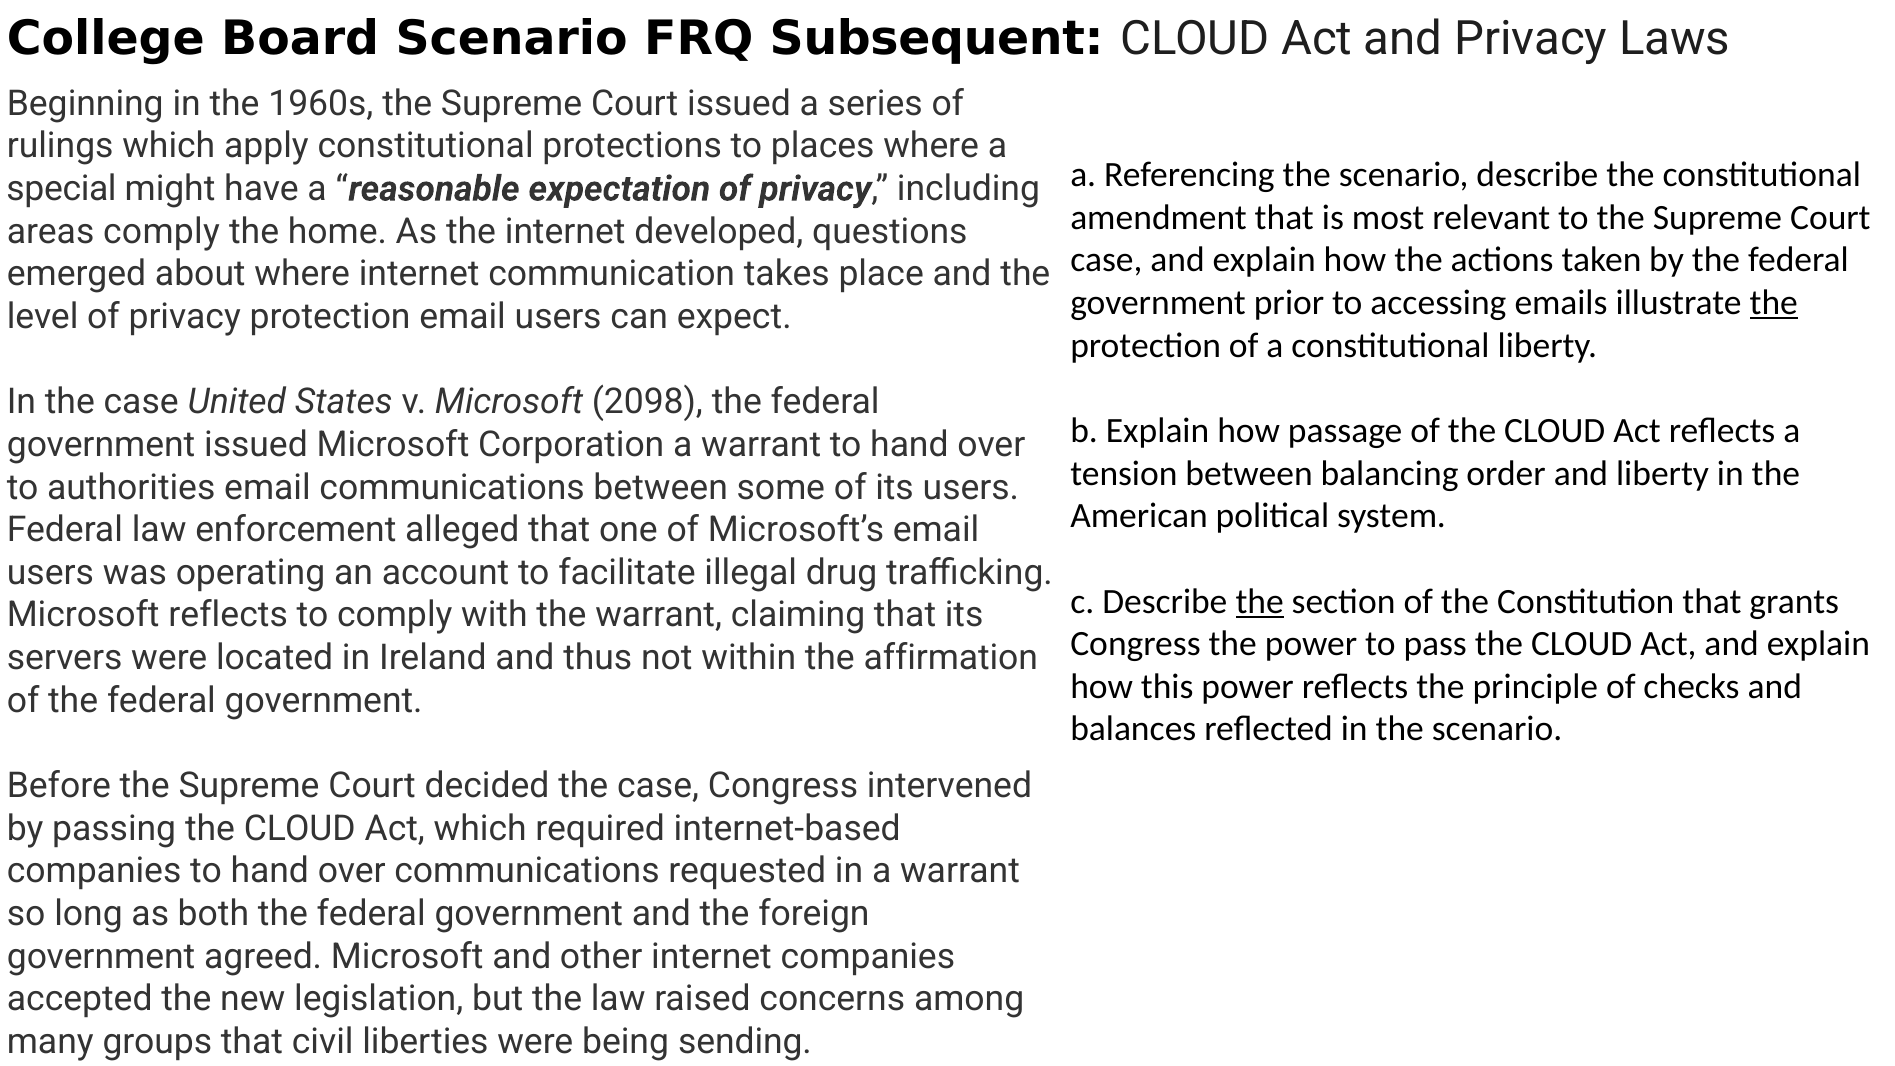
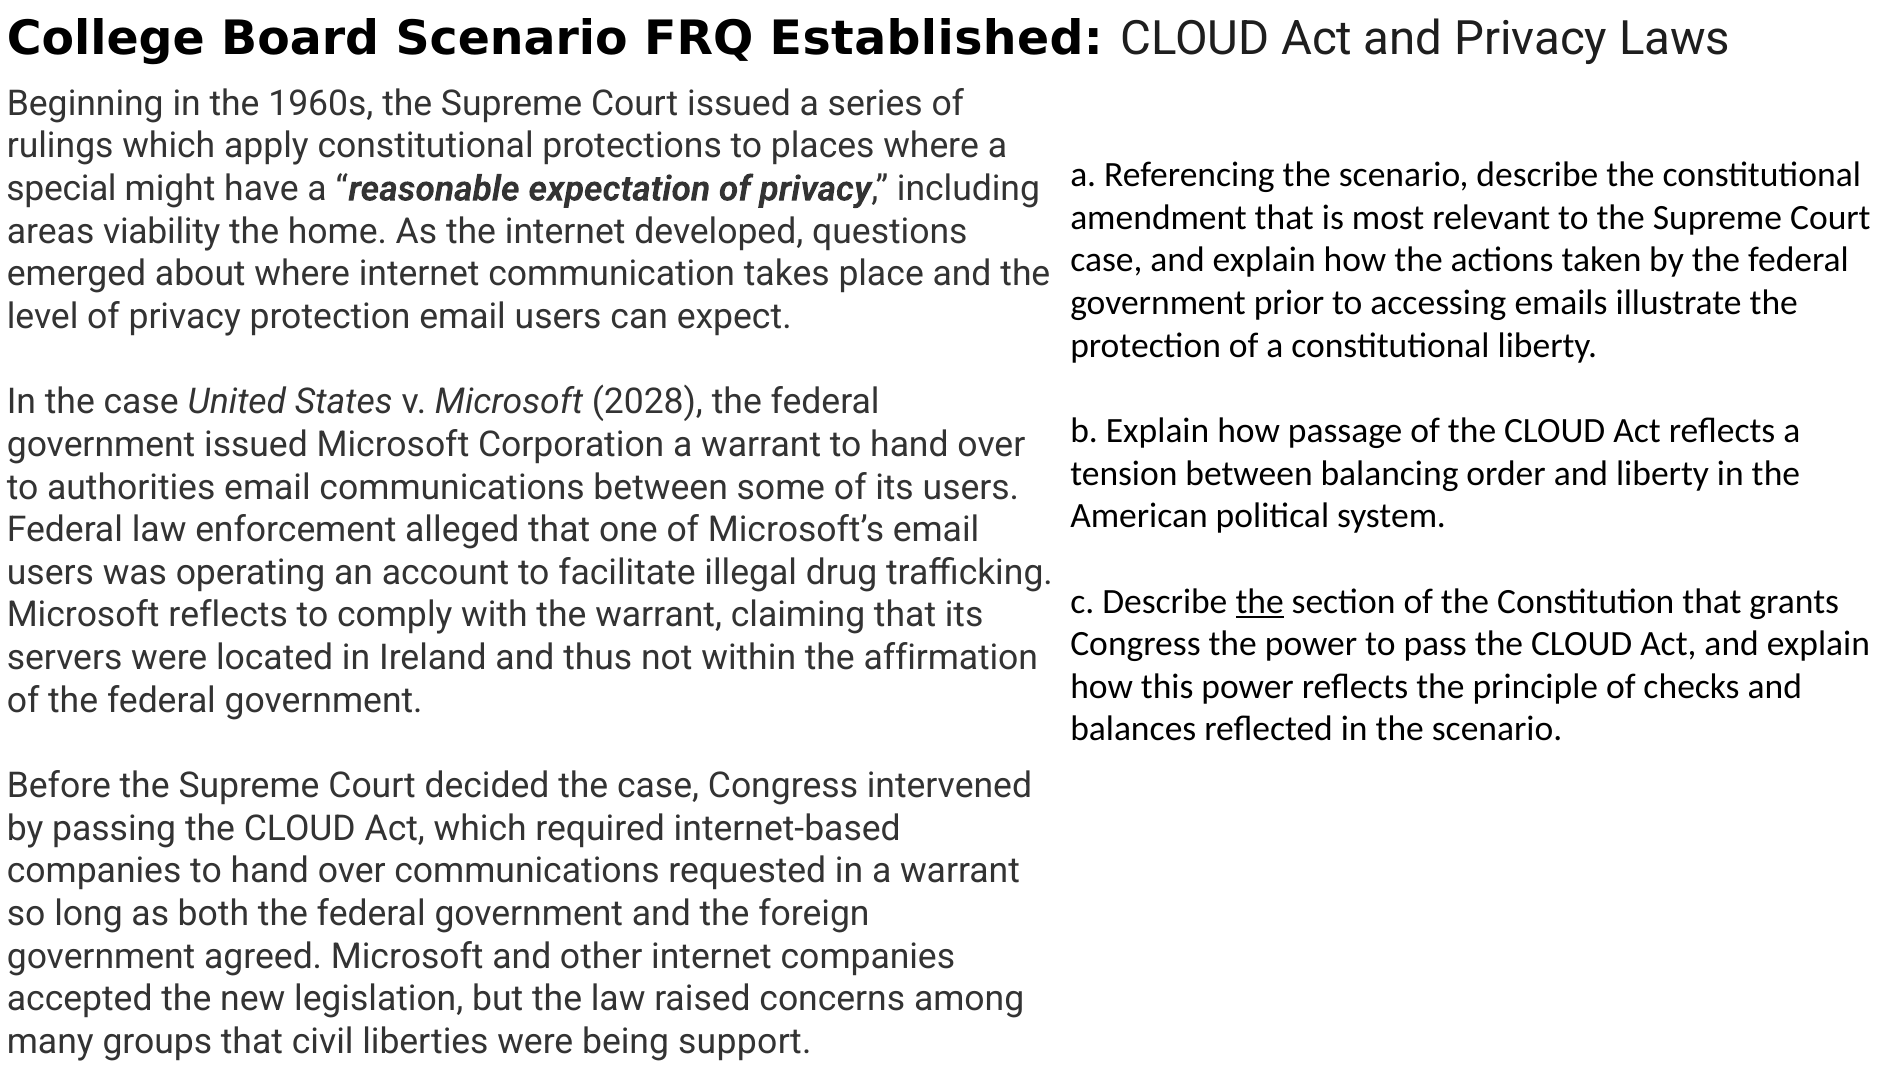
Subsequent: Subsequent -> Established (936, 39)
areas comply: comply -> viability (162, 231)
the underline: present -> none (1774, 303)
2098: 2098 -> 2028 (647, 402)
sending: sending -> support (745, 1042)
